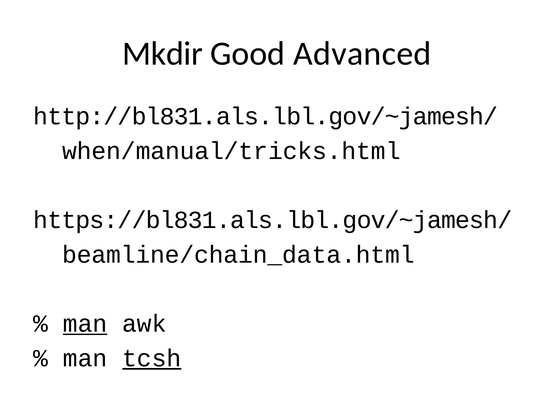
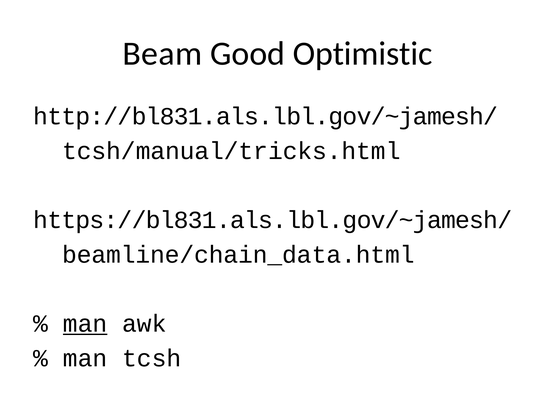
Mkdir: Mkdir -> Beam (162, 54)
Advanced: Advanced -> Optimistic (363, 54)
when/manual/tricks.html: when/manual/tricks.html -> tcsh/manual/tricks.html (231, 151)
tcsh underline: present -> none (152, 358)
